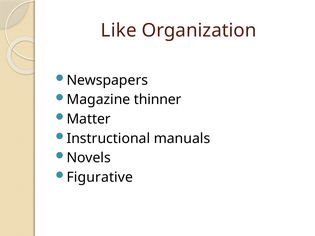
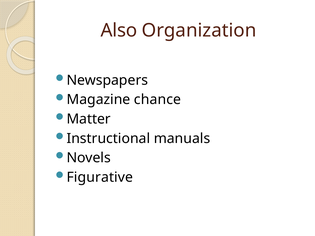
Like: Like -> Also (119, 30)
thinner: thinner -> chance (158, 100)
